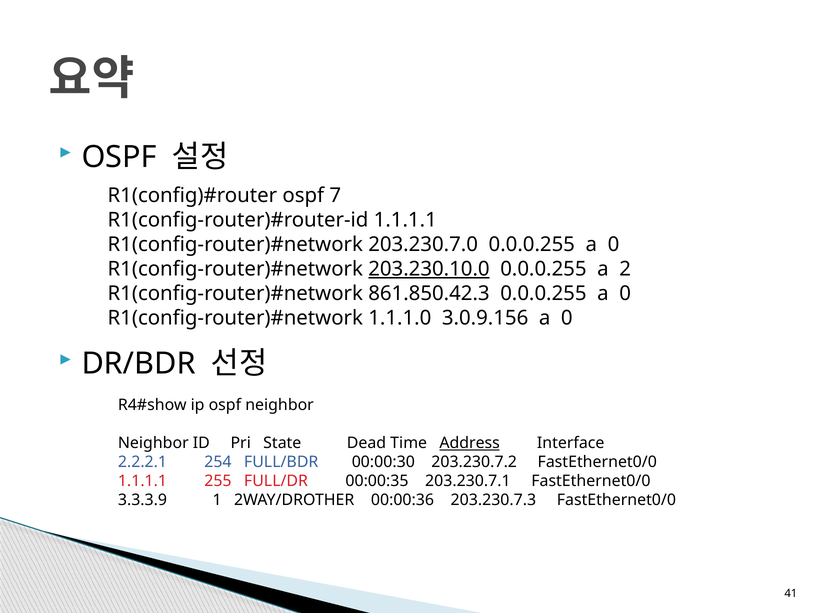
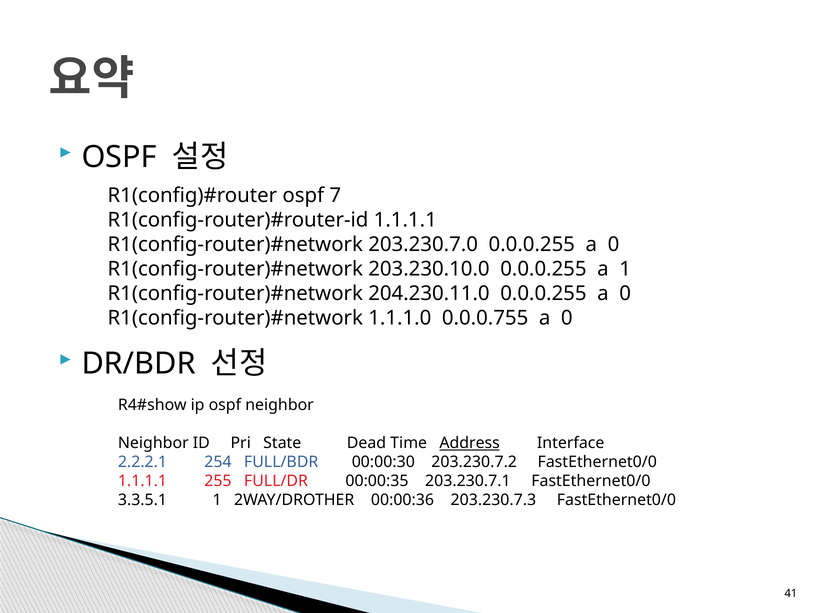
203.230.10.0 underline: present -> none (429, 269)
a 2: 2 -> 1 (625, 269)
861.850.42.3: 861.850.42.3 -> 204.230.11.0 (429, 293)
3.0.9.156: 3.0.9.156 -> 0.0.0.755 (485, 318)
3.3.3.9: 3.3.3.9 -> 3.3.5.1 (142, 500)
